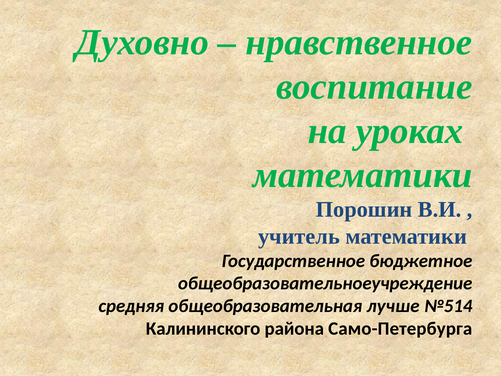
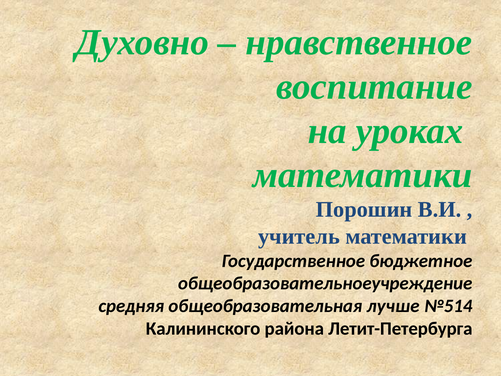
Само-Петербурга: Само-Петербурга -> Летит-Петербурга (400, 328)
